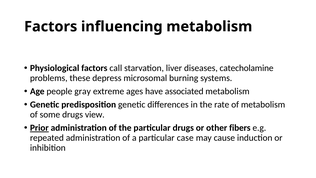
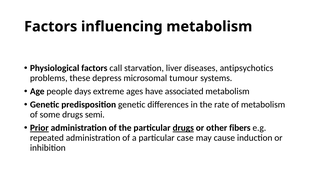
catecholamine: catecholamine -> antipsychotics (246, 68)
burning: burning -> tumour (184, 78)
gray: gray -> days (83, 91)
view: view -> semi (95, 114)
drugs underline: none -> present (183, 128)
